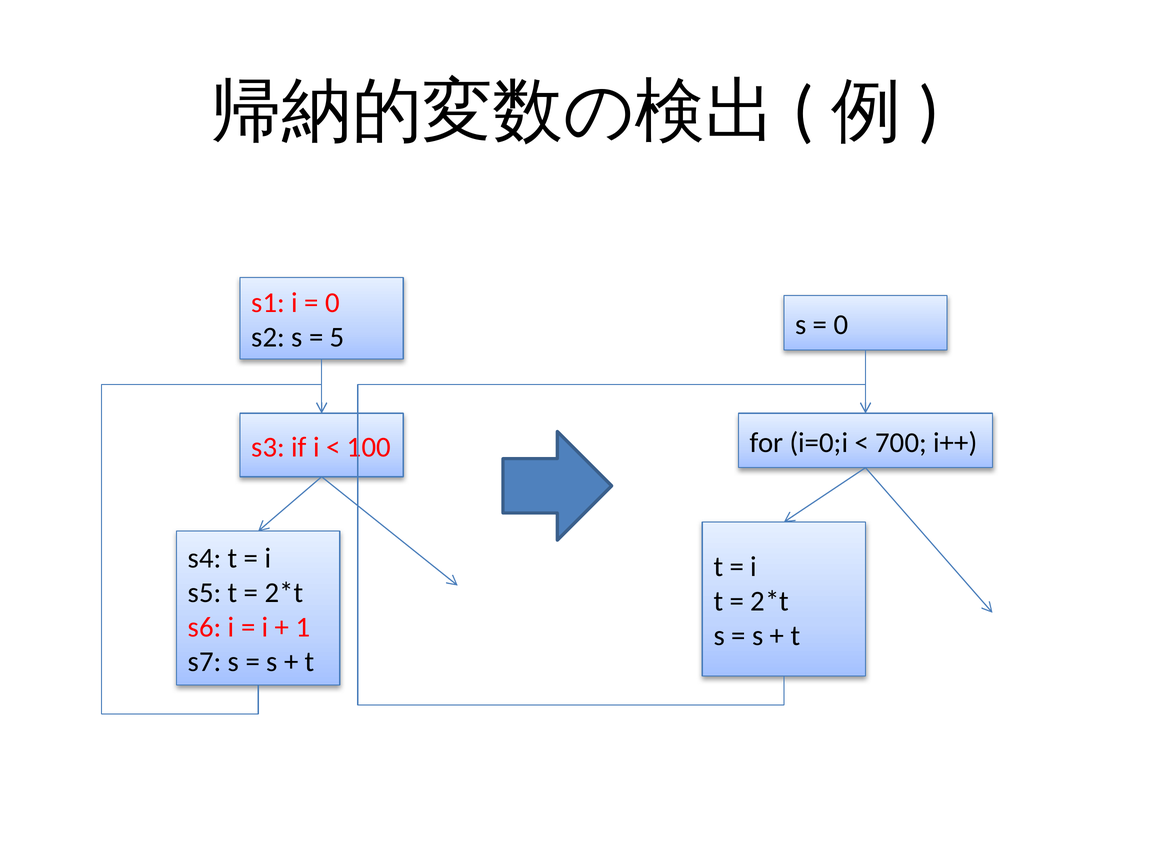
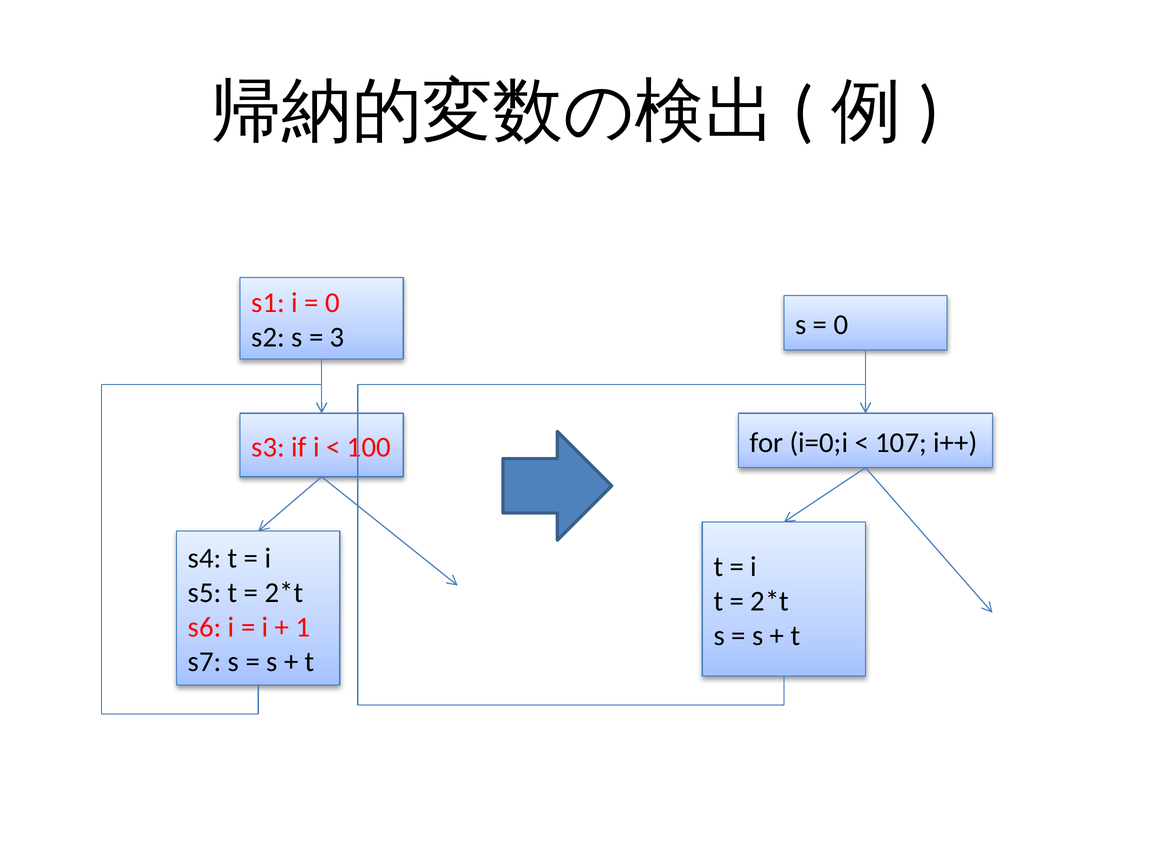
5: 5 -> 3 (337, 338)
700: 700 -> 107 (901, 443)
